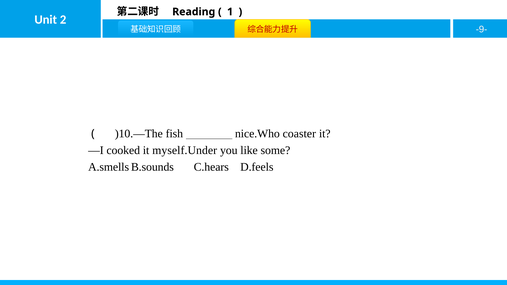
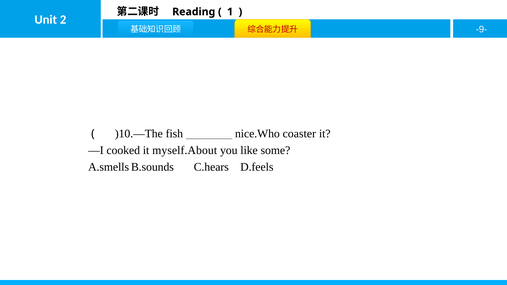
myself.Under: myself.Under -> myself.About (185, 150)
